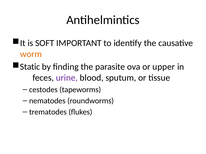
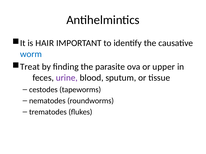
SOFT: SOFT -> HAIR (45, 43)
worm colour: orange -> blue (31, 54)
Static: Static -> Treat (30, 67)
